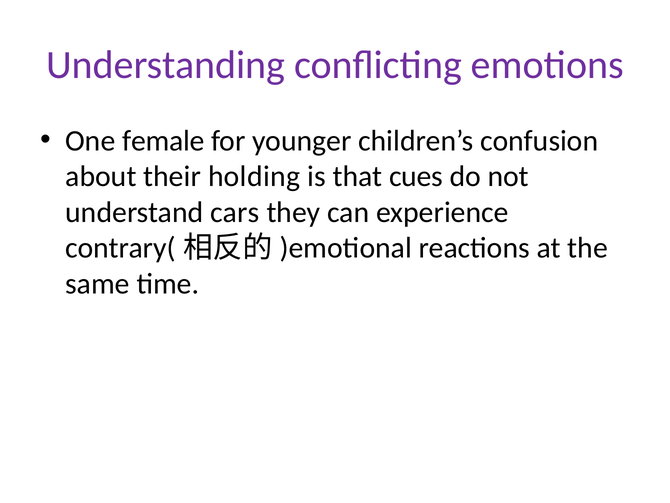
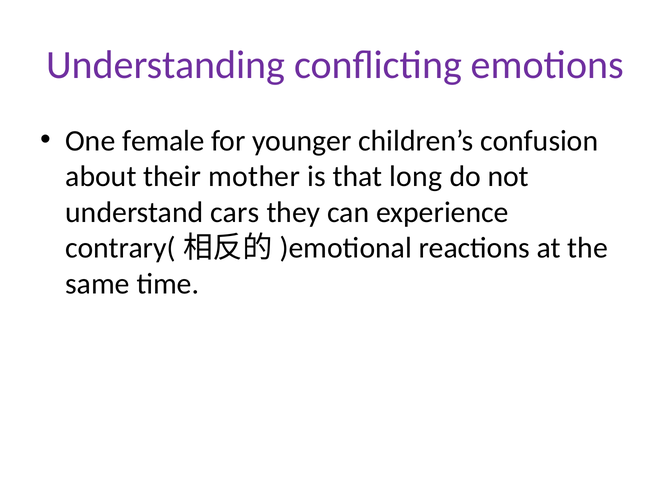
holding: holding -> mother (254, 176)
cues: cues -> long (416, 176)
